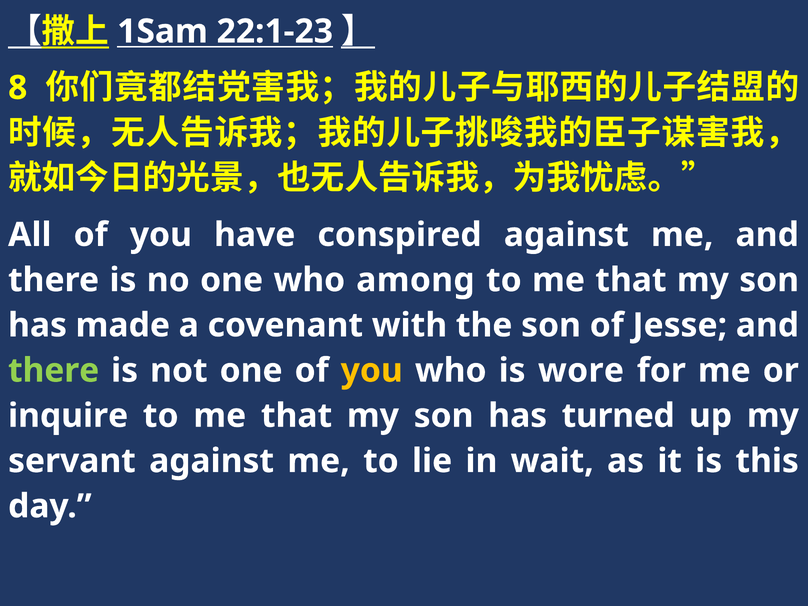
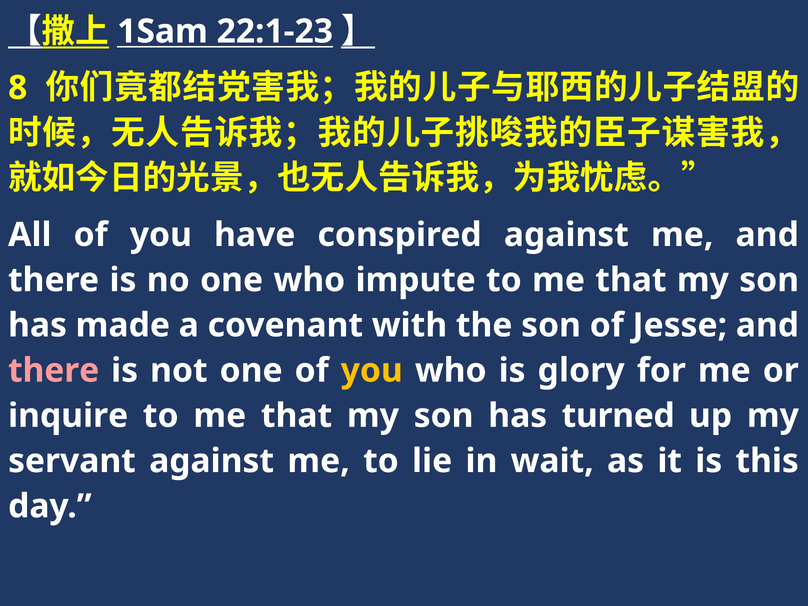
among: among -> impute (416, 280)
there colour: light green -> pink (54, 371)
wore: wore -> glory (581, 371)
